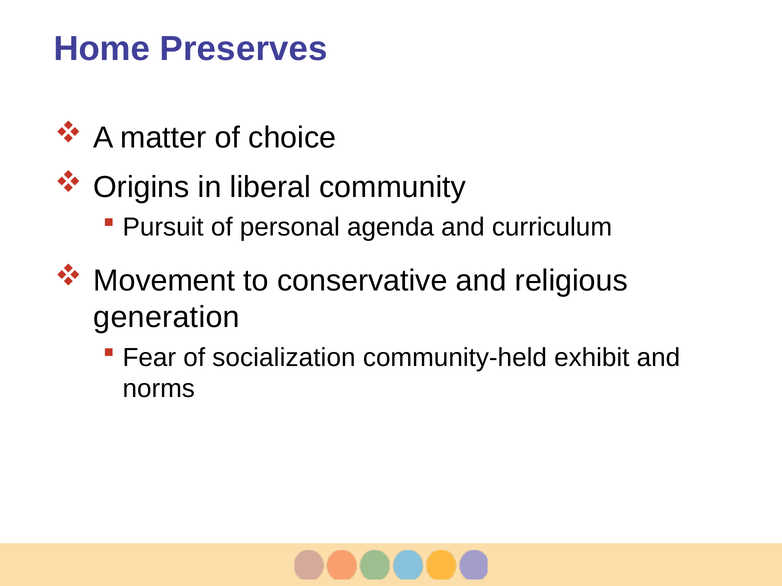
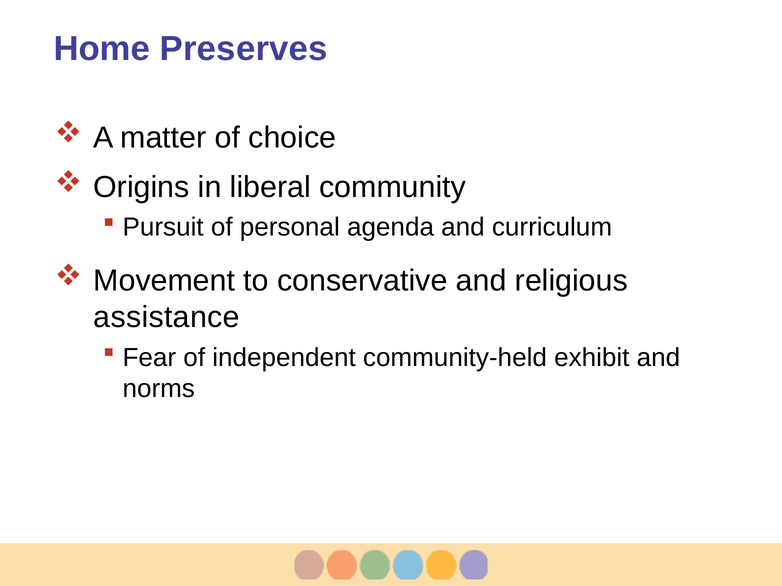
generation: generation -> assistance (167, 318)
socialization: socialization -> independent (284, 358)
